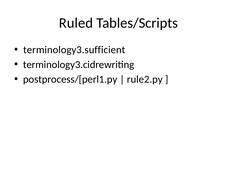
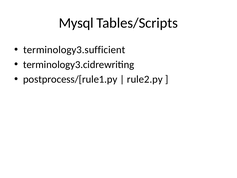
Ruled: Ruled -> Mysql (76, 23)
postprocess/[perl1.py: postprocess/[perl1.py -> postprocess/[rule1.py (70, 79)
